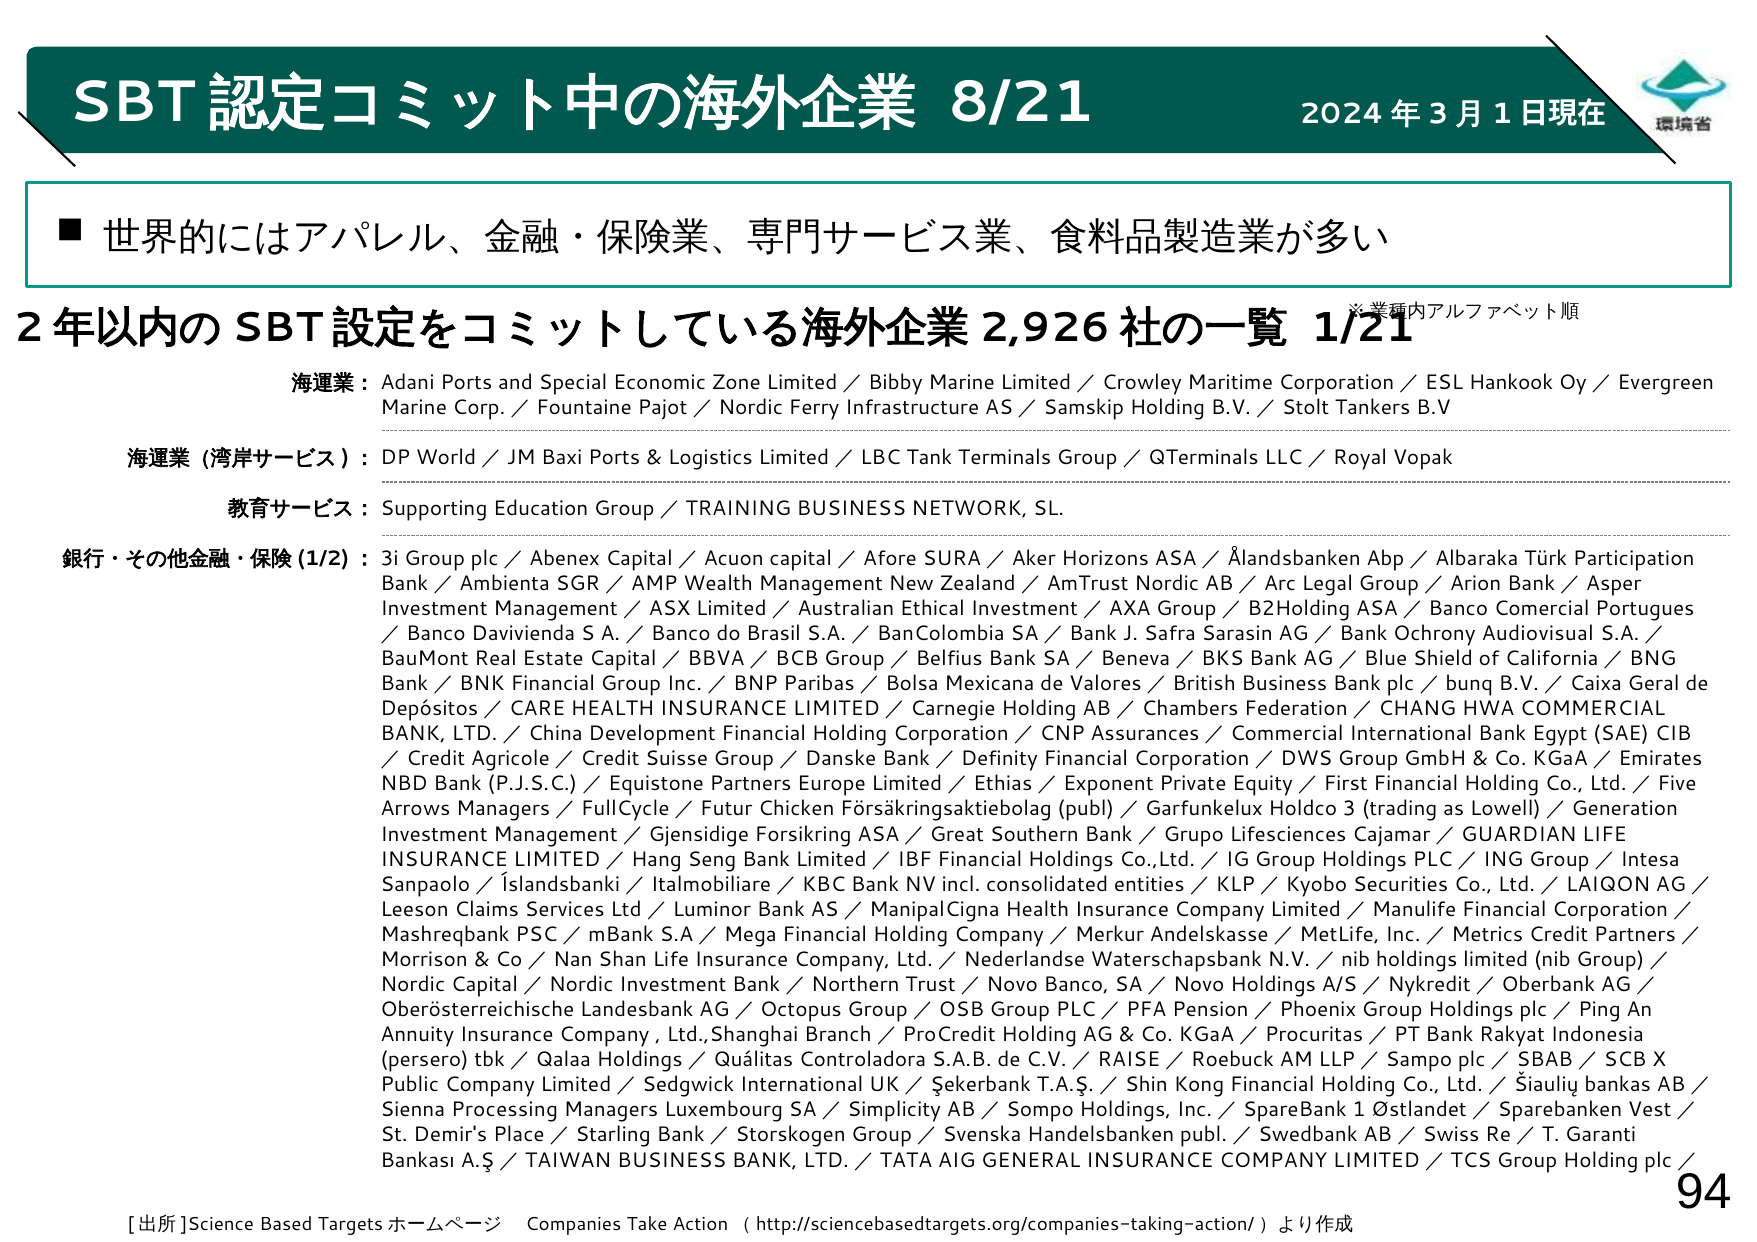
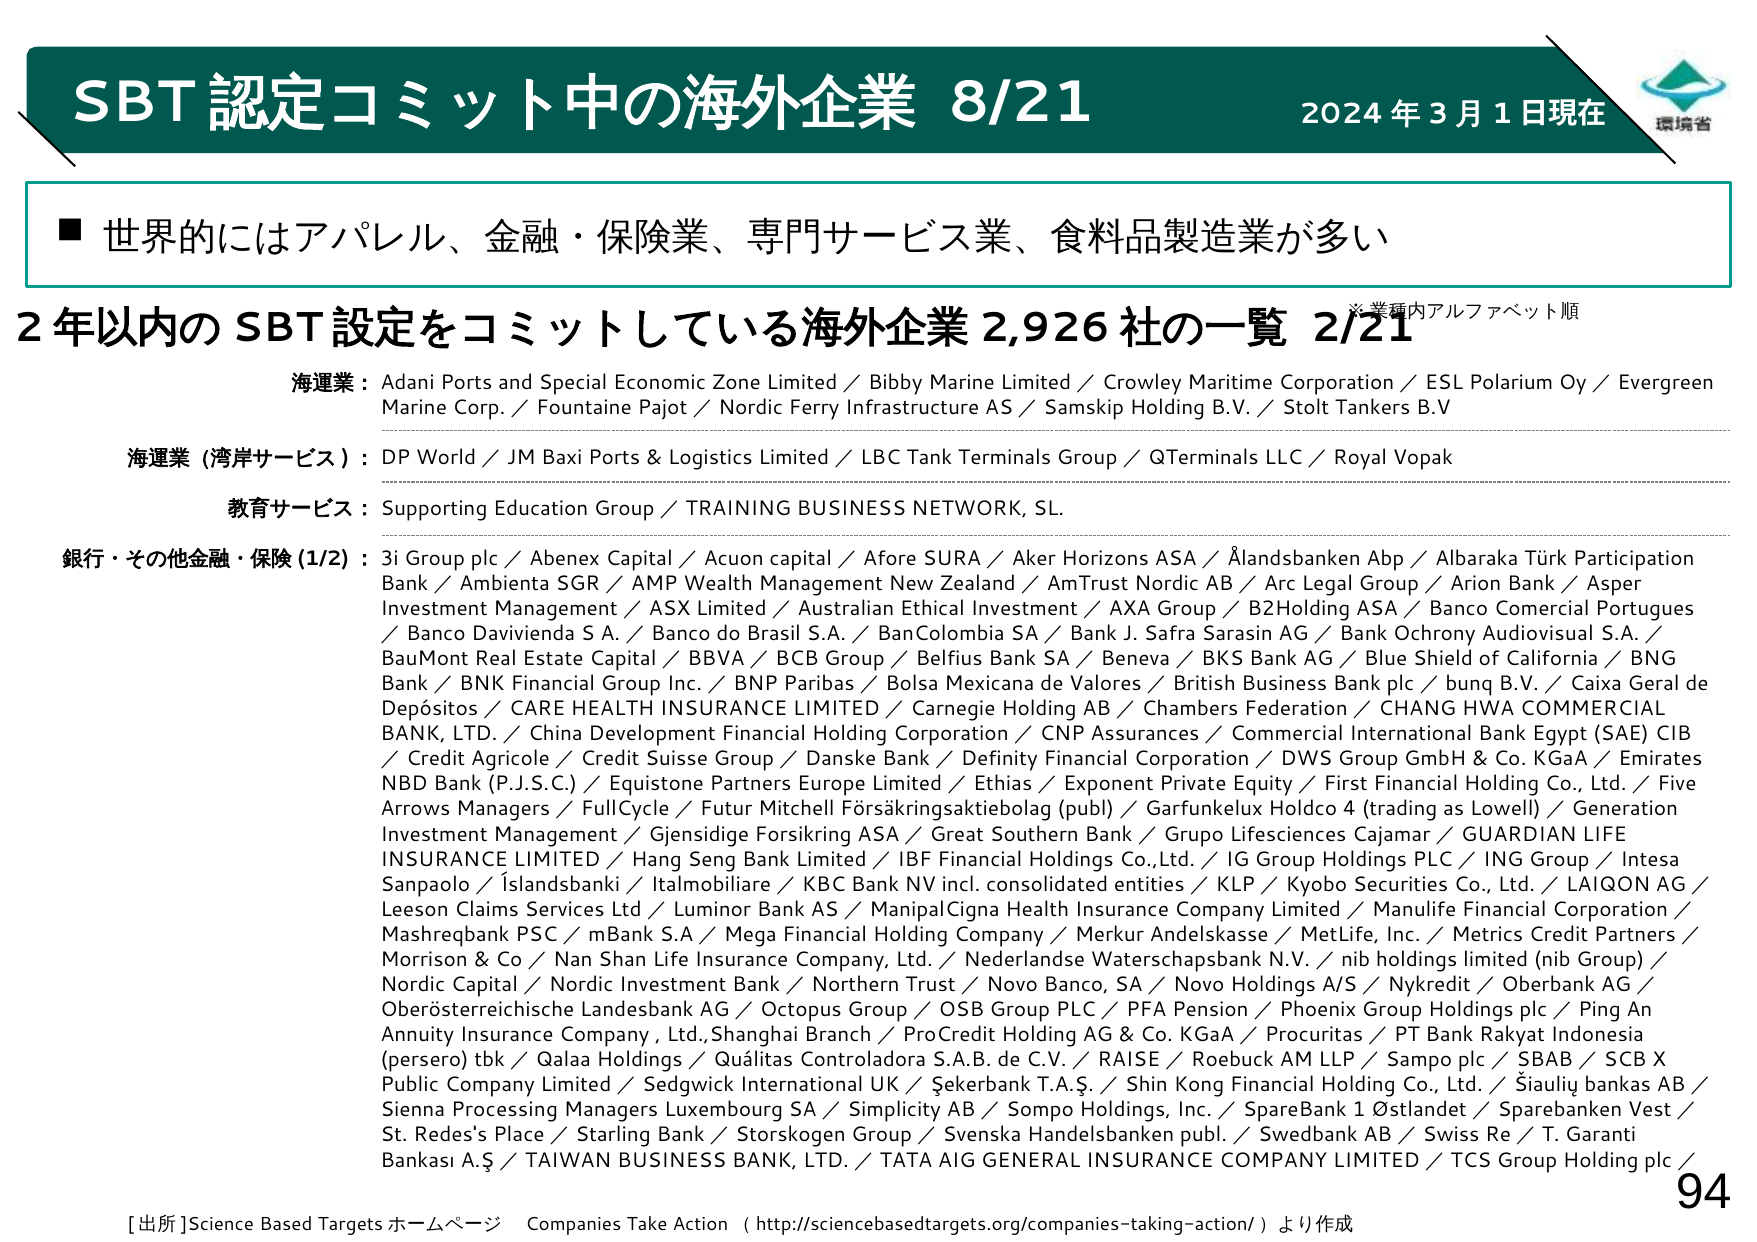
1/21: 1/21 -> 2/21 (1363, 327)
Hankook: Hankook -> Polarium (1511, 383)
Chicken: Chicken -> Mitchell (796, 809)
3: 3 -> 4 (1349, 809)
Demir's: Demir's -> Redes's (450, 1135)
